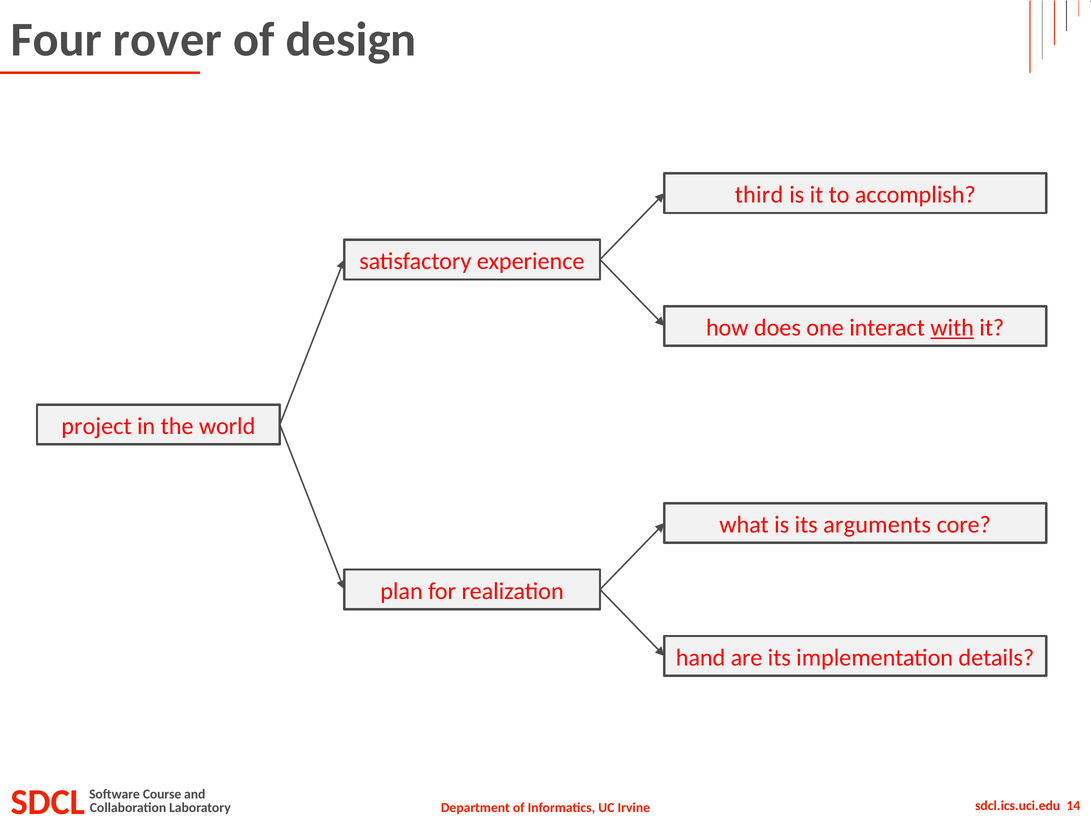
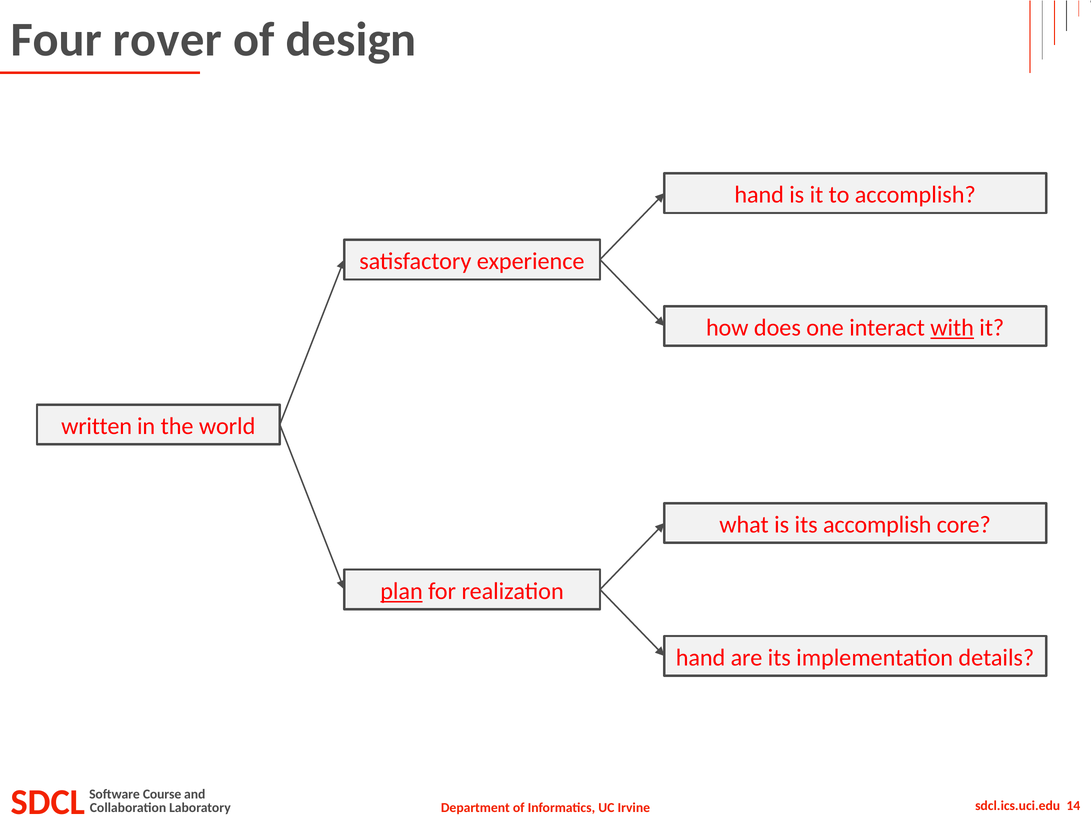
third: third -> hand (759, 195)
project: project -> written (97, 426)
its arguments: arguments -> accomplish (877, 525)
plan underline: none -> present (401, 591)
